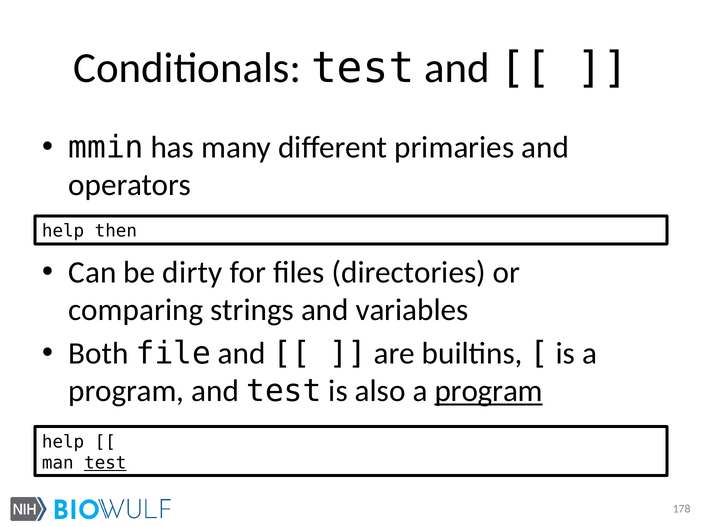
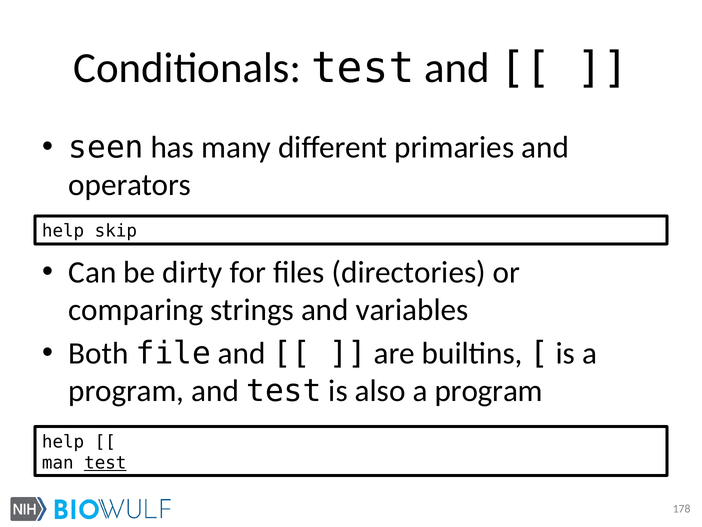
mmin: mmin -> seen (106, 147)
then: then -> skip (116, 231)
program underline: present -> none (489, 391)
